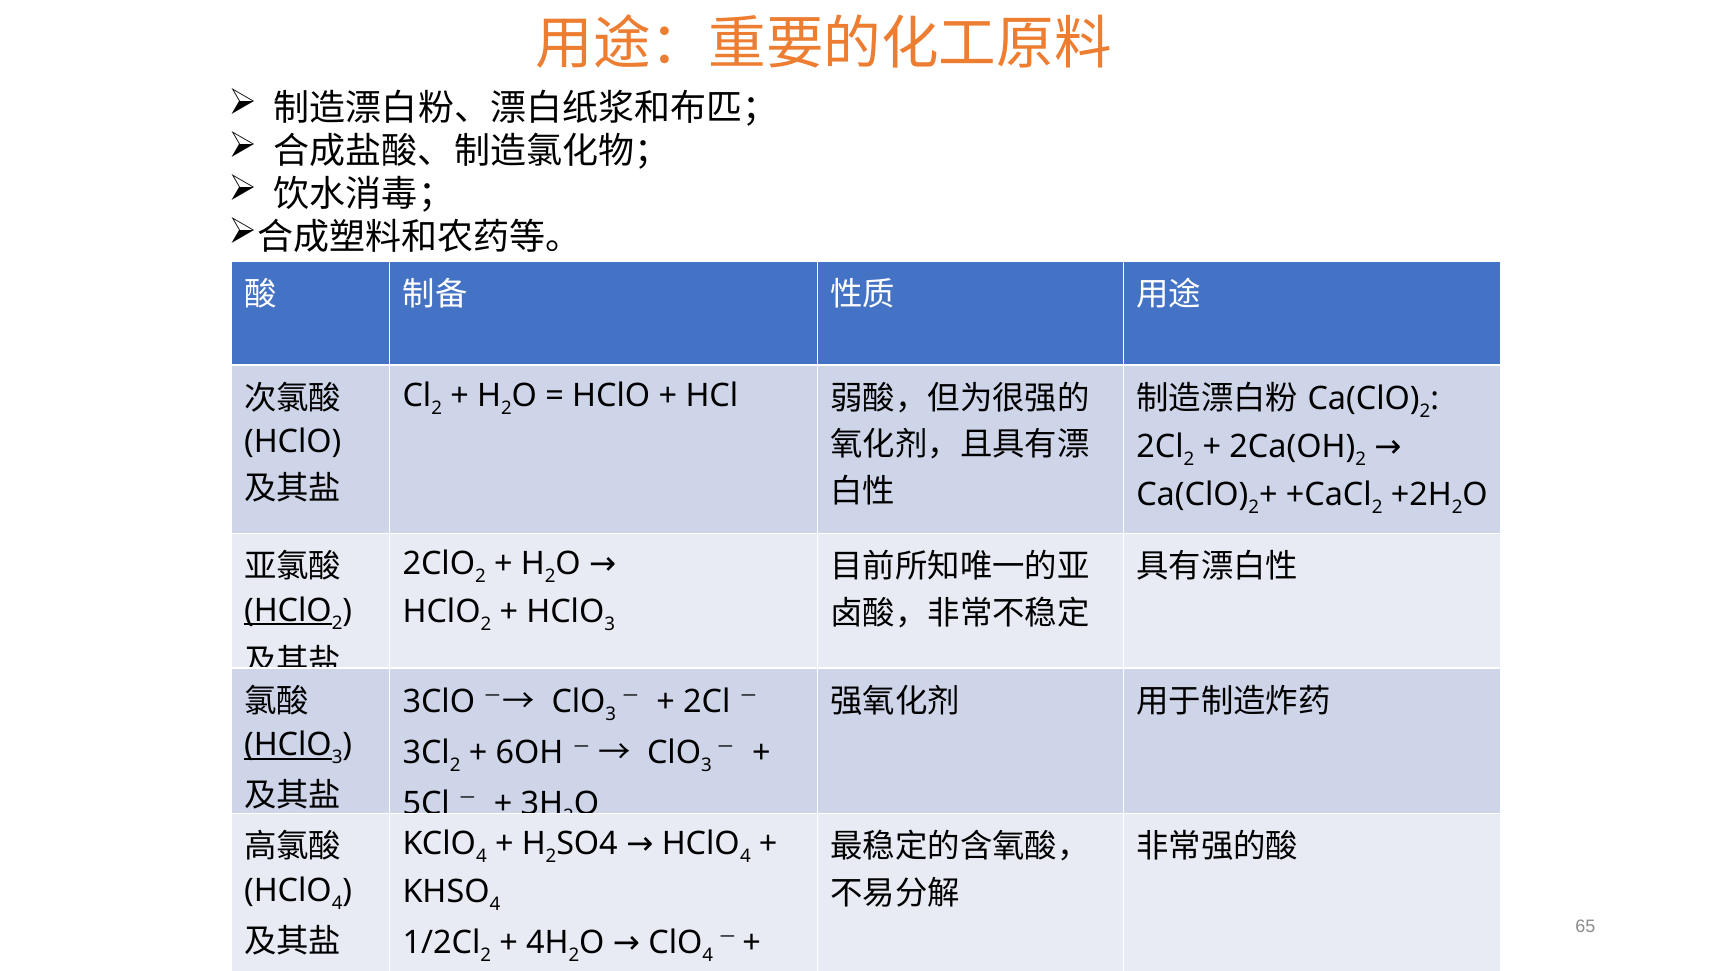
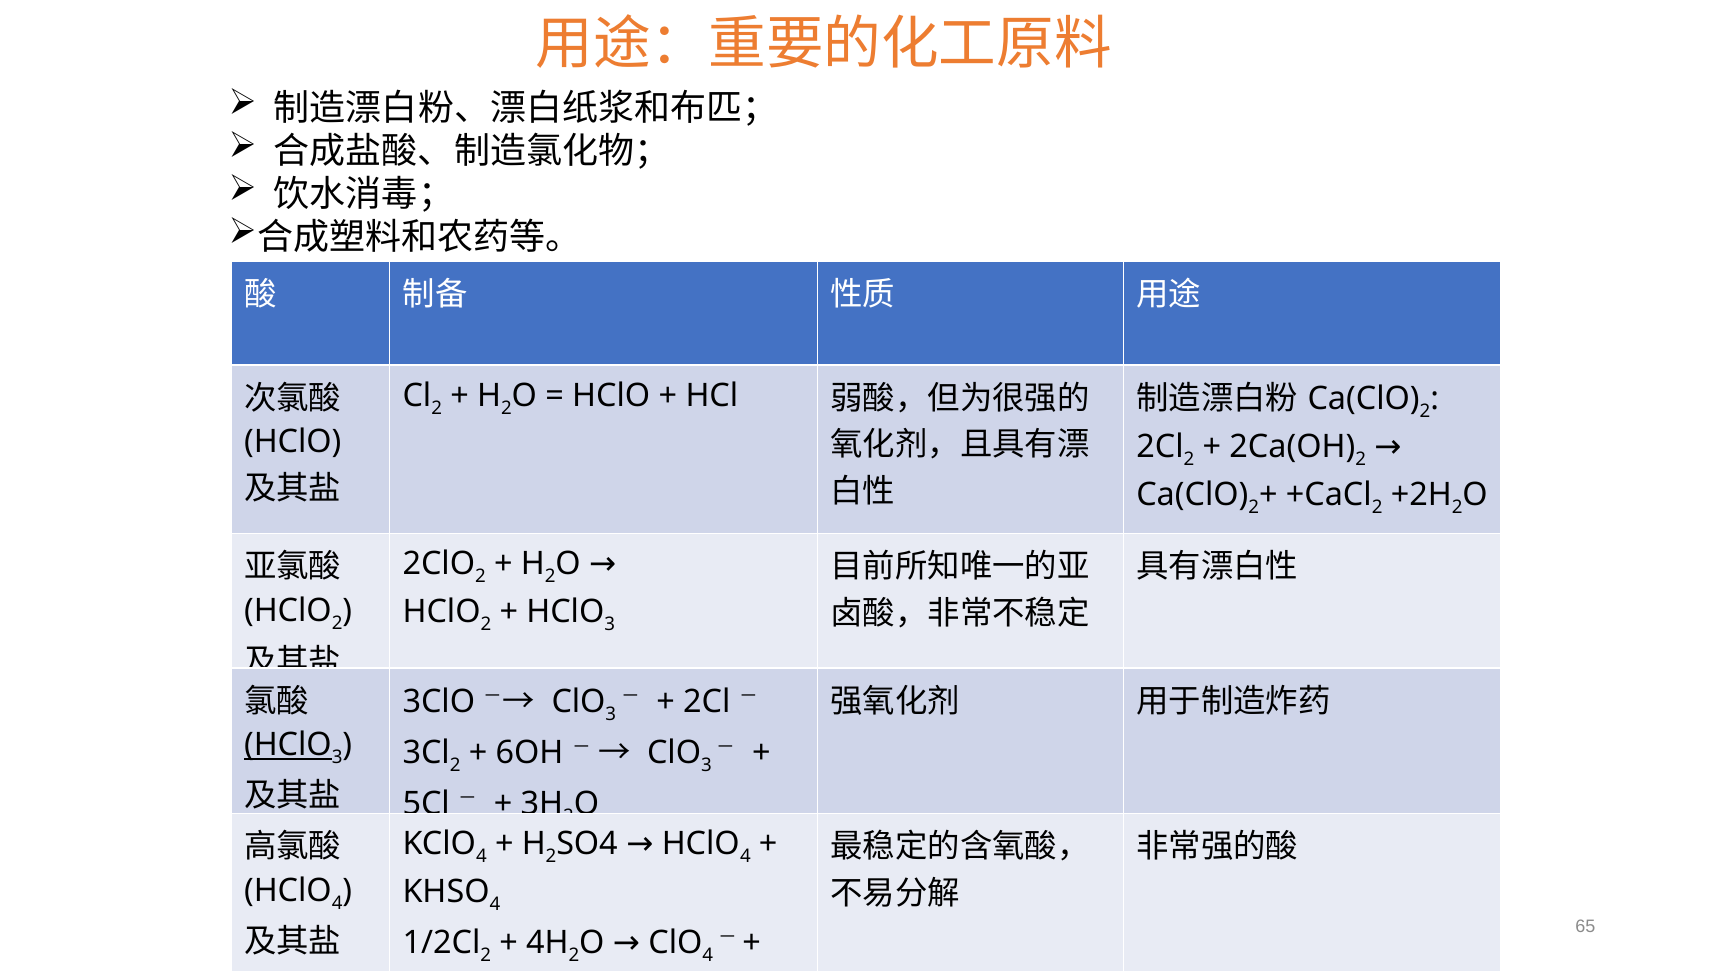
HClO underline: present -> none (288, 611)
